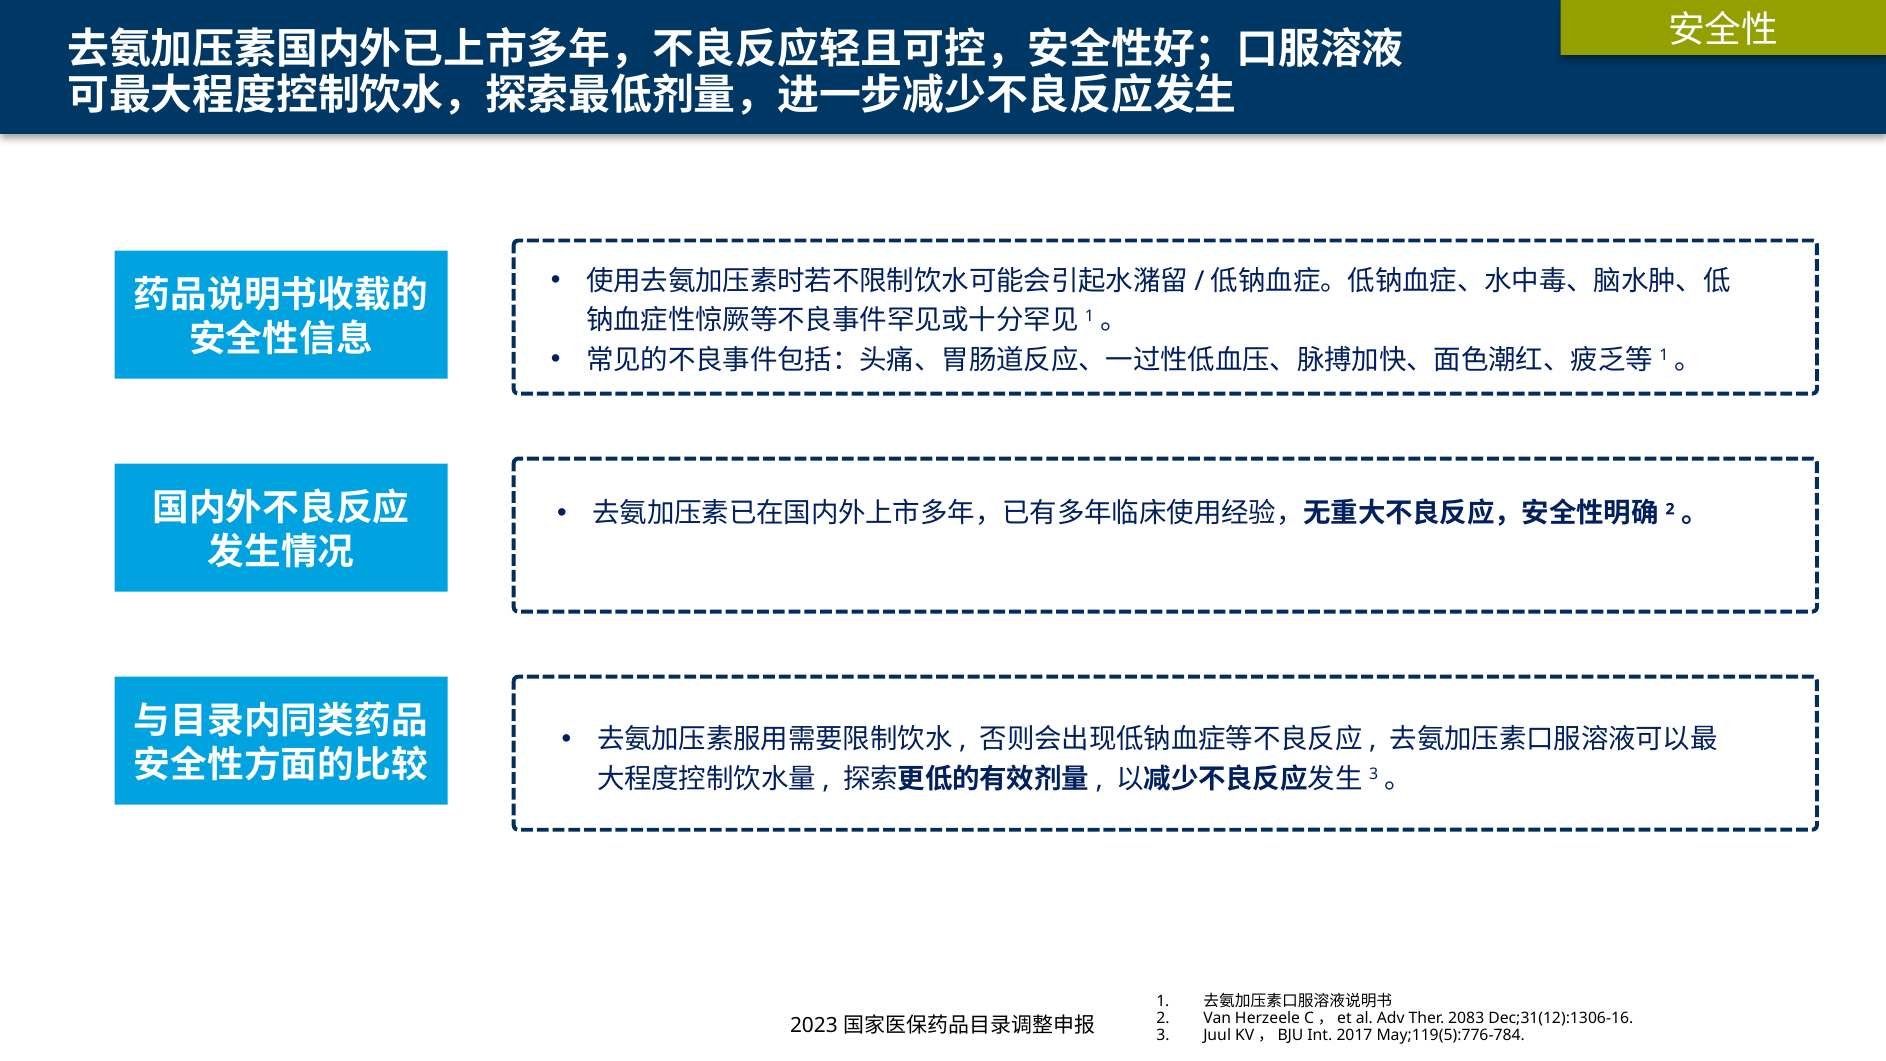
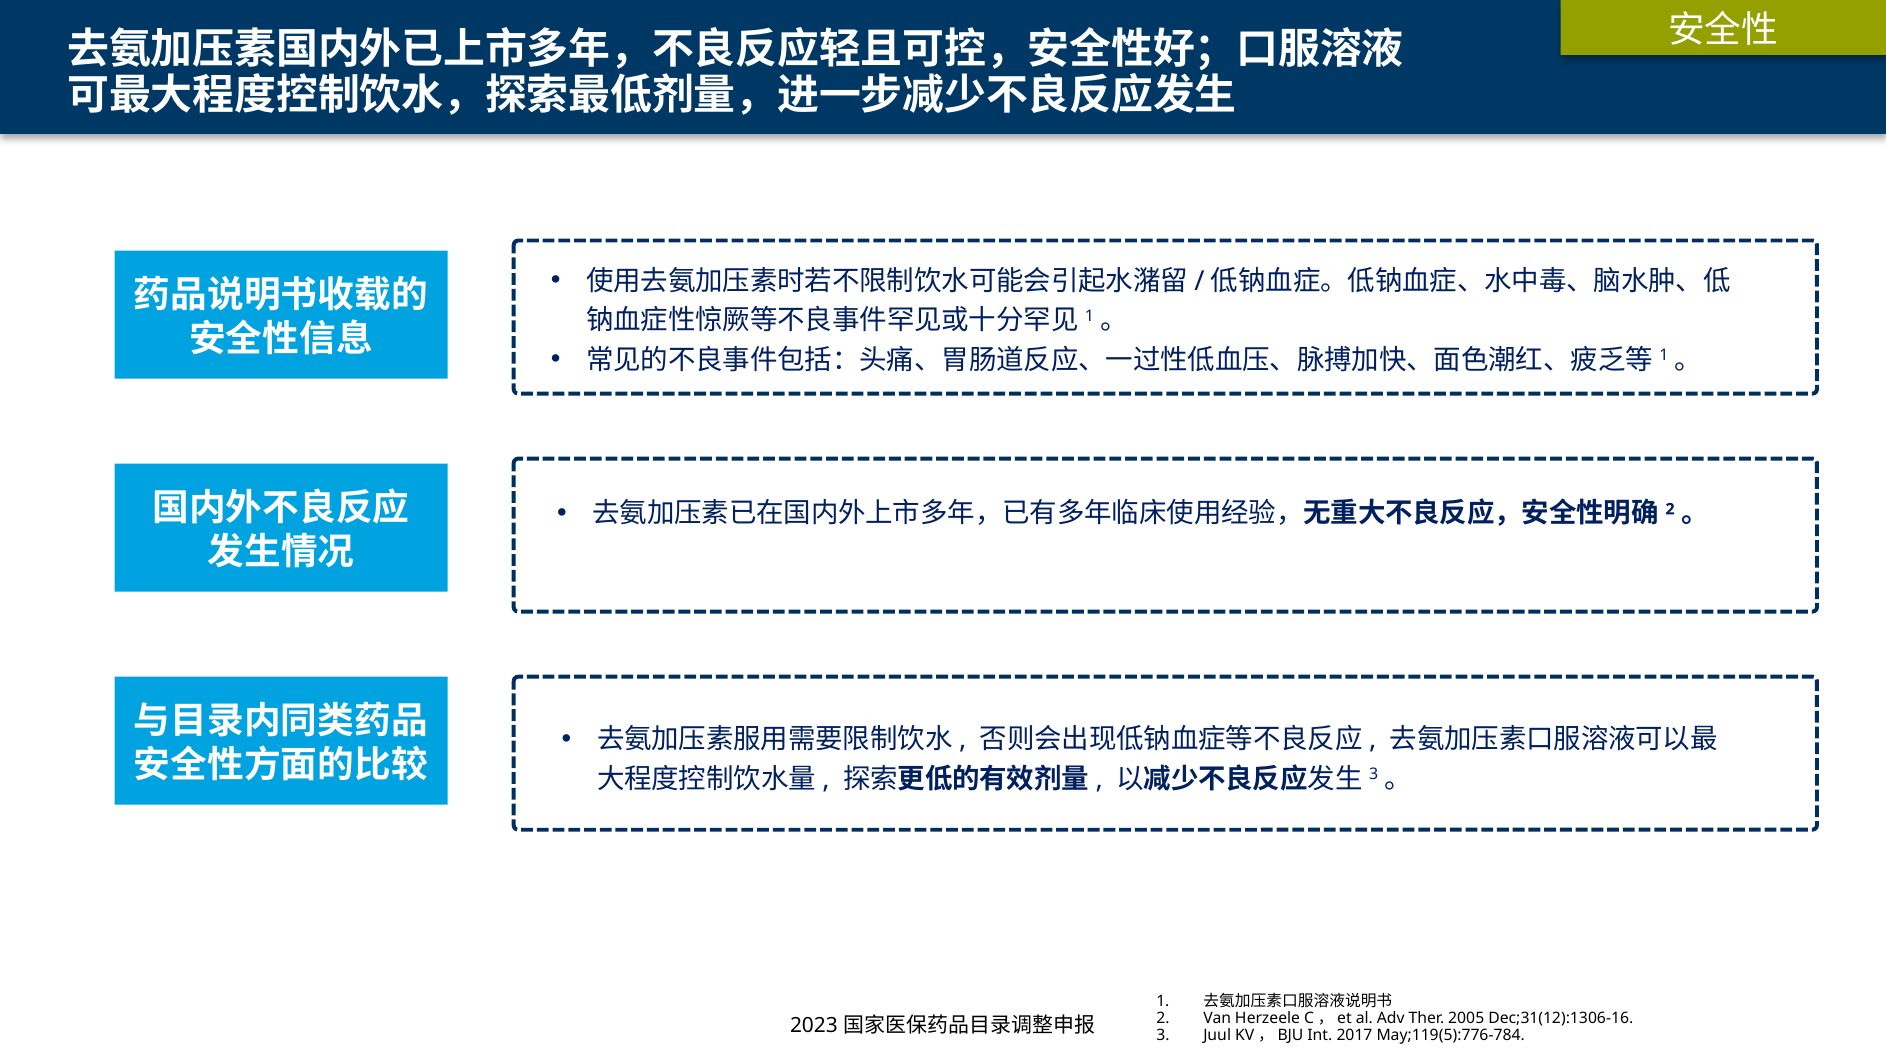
2083: 2083 -> 2005 (1466, 1019)
